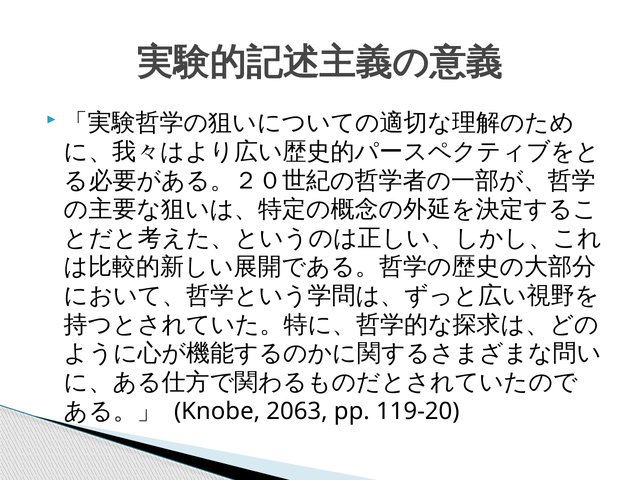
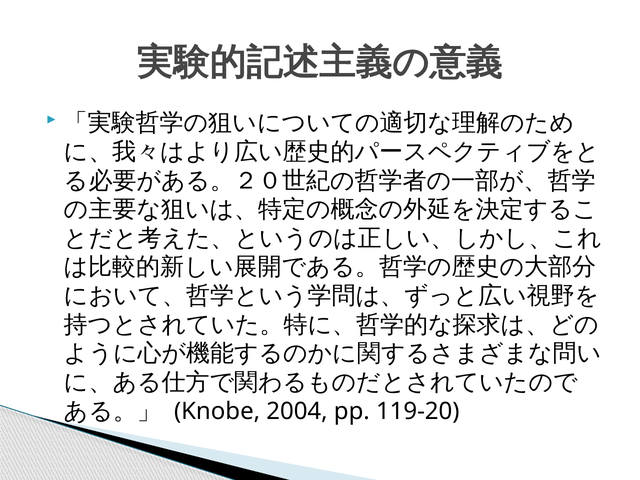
2063: 2063 -> 2004 (297, 411)
